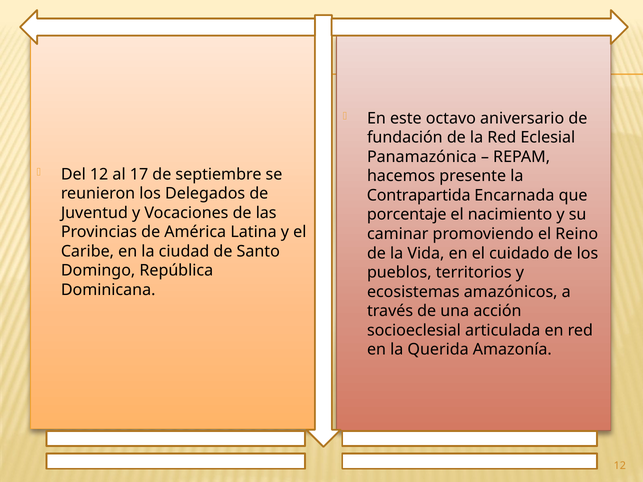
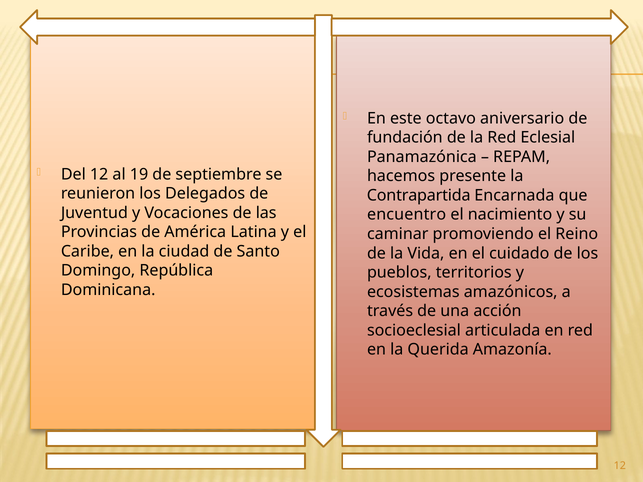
17: 17 -> 19 (139, 174)
porcentaje: porcentaje -> encuentro (407, 215)
